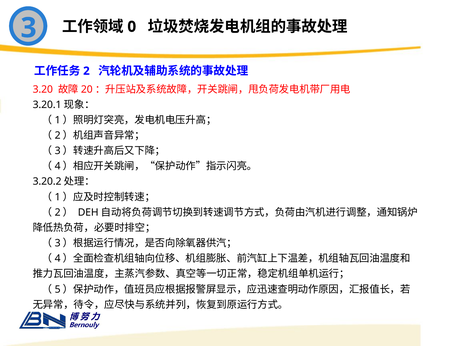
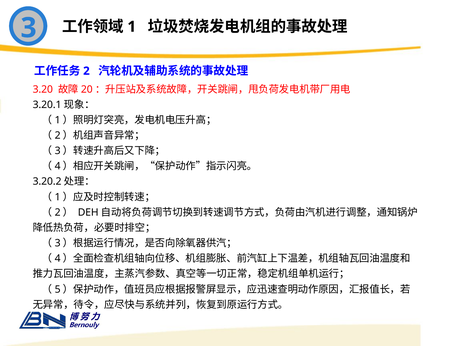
0: 0 -> 1 (132, 27)
